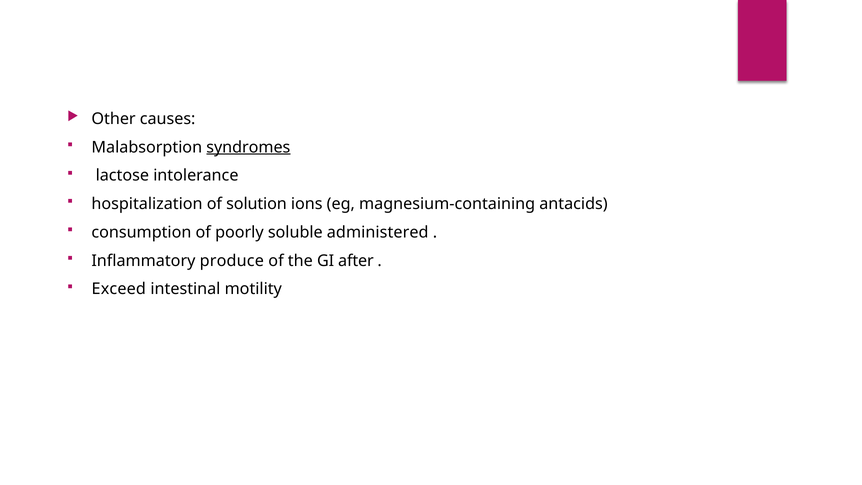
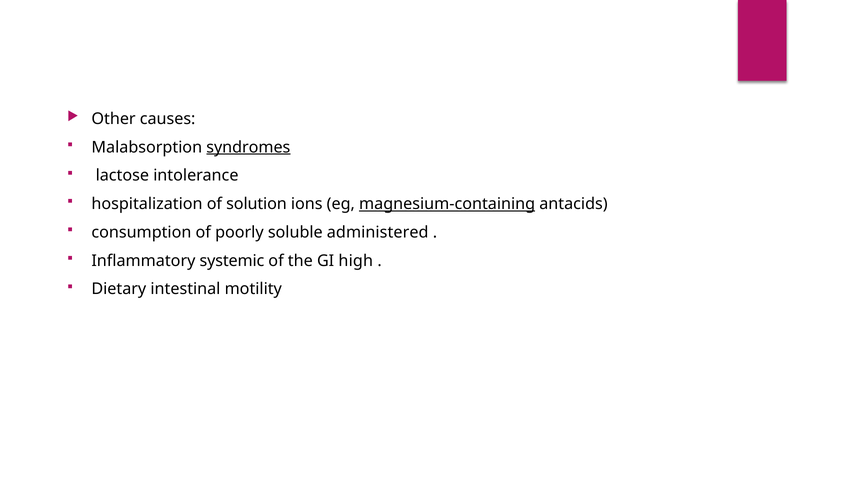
magnesium-containing underline: none -> present (447, 204)
produce: produce -> systemic (232, 261)
after: after -> high (356, 261)
Exceed: Exceed -> Dietary (119, 289)
